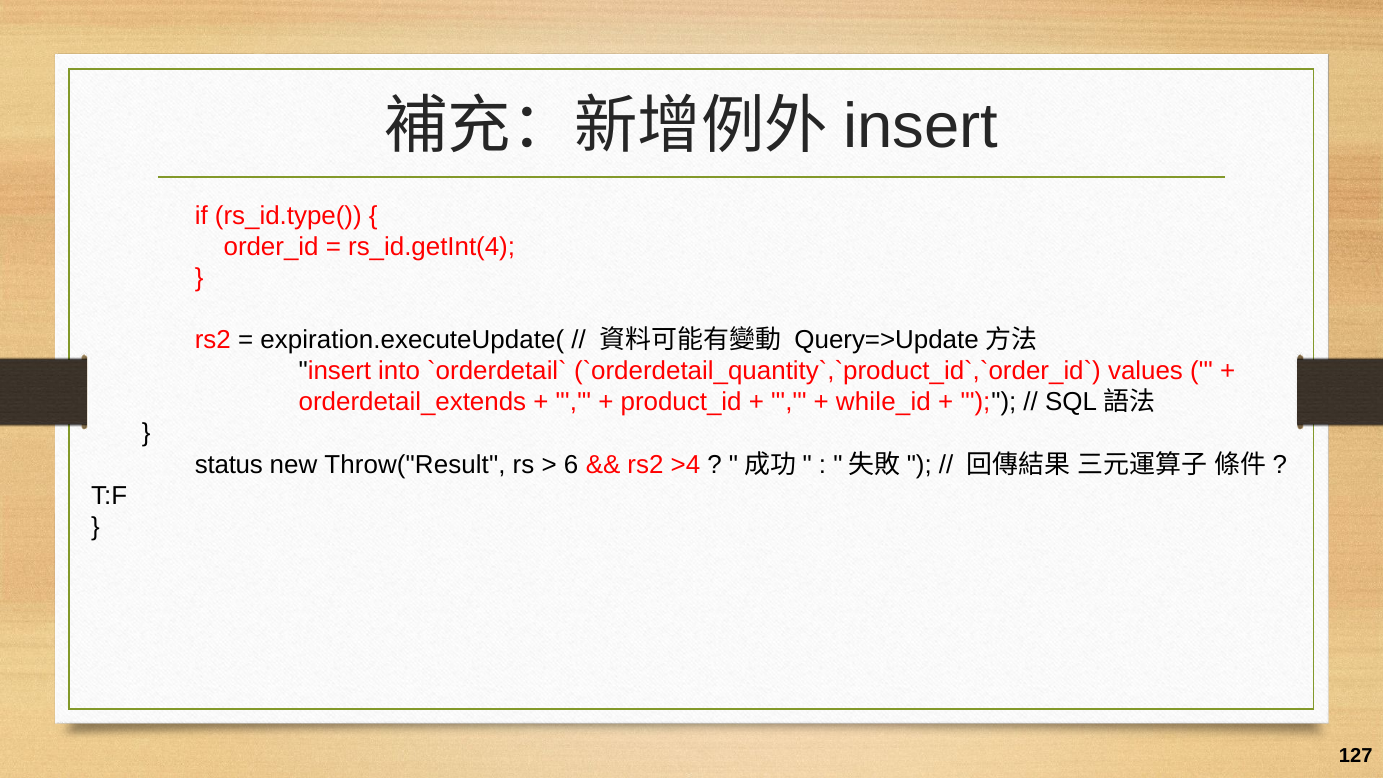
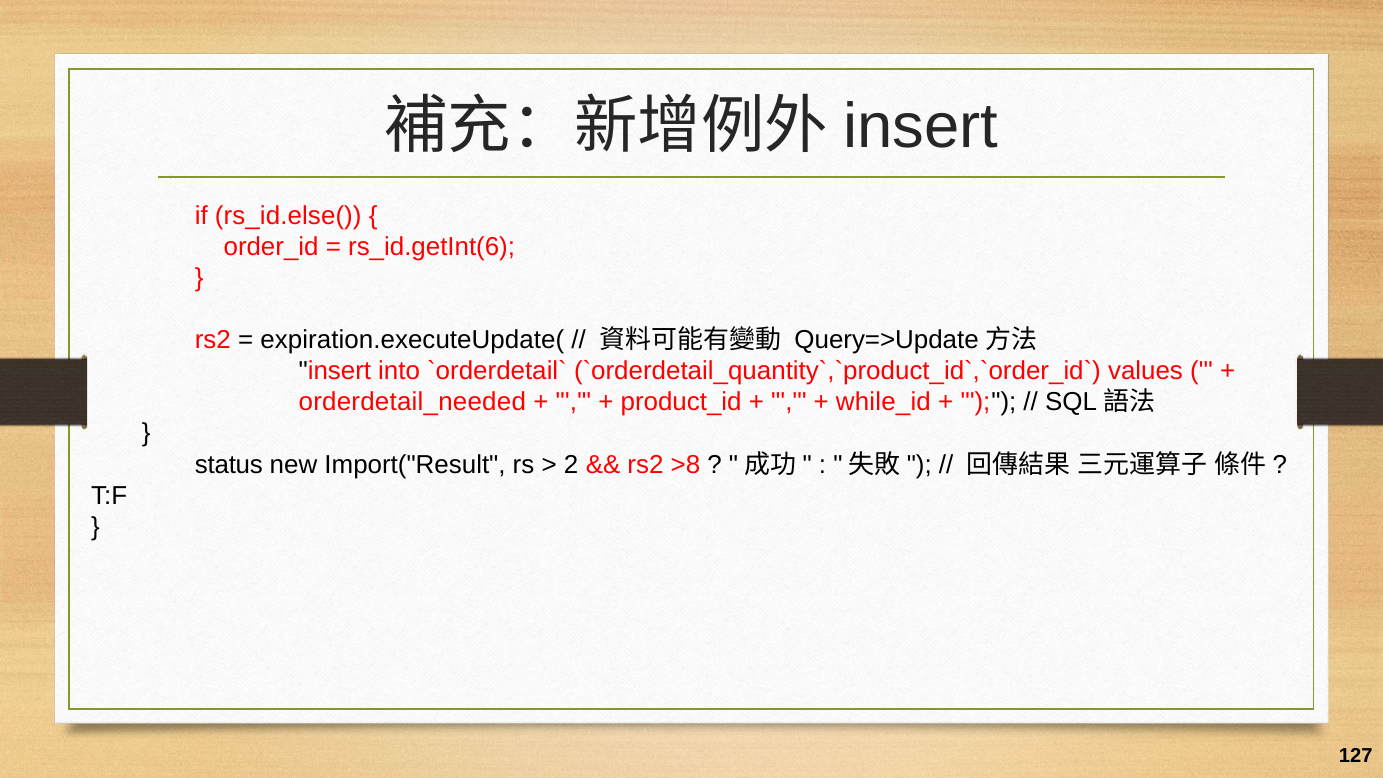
rs_id.type(: rs_id.type( -> rs_id.else( (288, 215)
rs_id.getInt(4: rs_id.getInt(4 -> rs_id.getInt(6 (432, 247)
orderdetail_extends: orderdetail_extends -> orderdetail_needed (412, 402)
Throw("Result: Throw("Result -> Import("Result (415, 464)
6: 6 -> 2 (571, 464)
>4: >4 -> >8 (685, 464)
